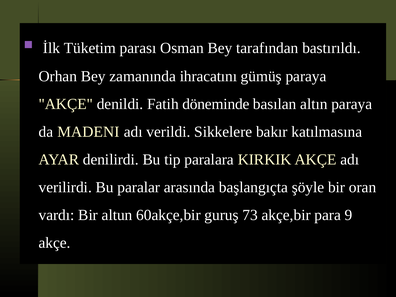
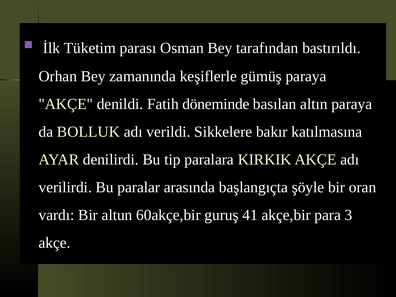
ihracatını: ihracatını -> keşiflerle (208, 76)
MADENI: MADENI -> BOLLUK (88, 132)
73: 73 -> 41 (250, 215)
9: 9 -> 3 (349, 215)
